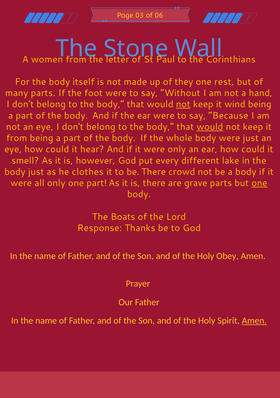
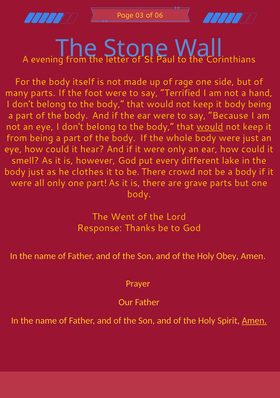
women: women -> evening (47, 59)
they: they -> rage (184, 82)
rest: rest -> side (224, 82)
Without: Without -> Terrified (180, 93)
not underline: present -> none (183, 104)
it wind: wind -> body (235, 104)
one underline: present -> none (259, 183)
Boats: Boats -> Went (123, 217)
